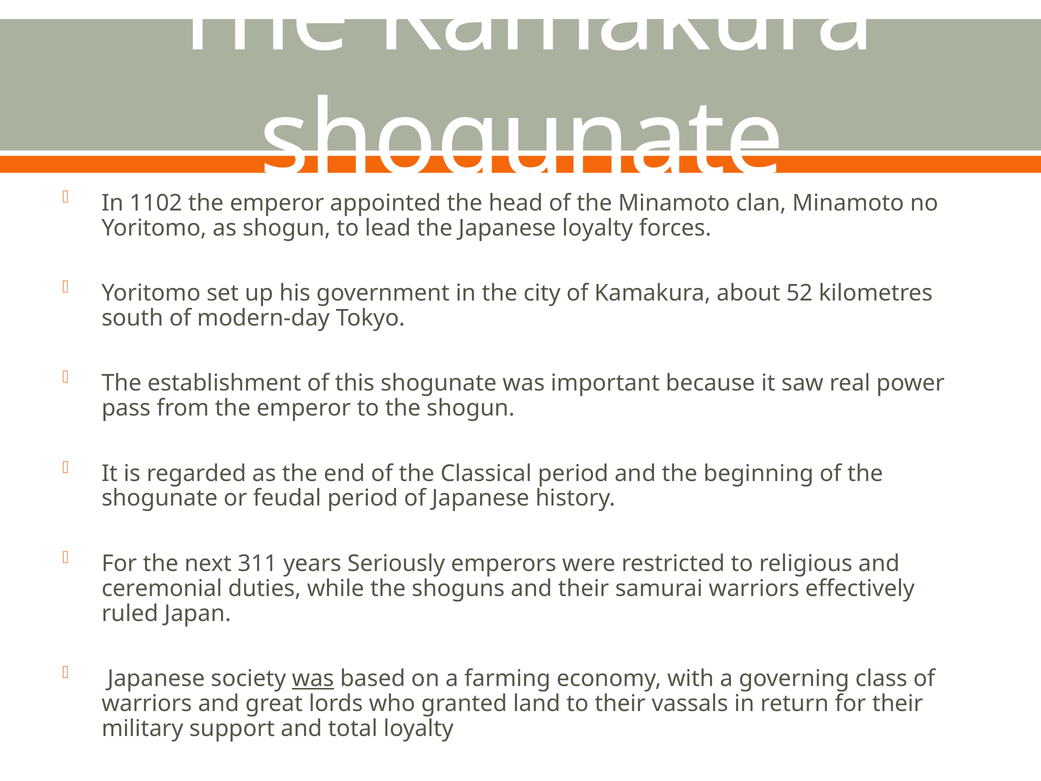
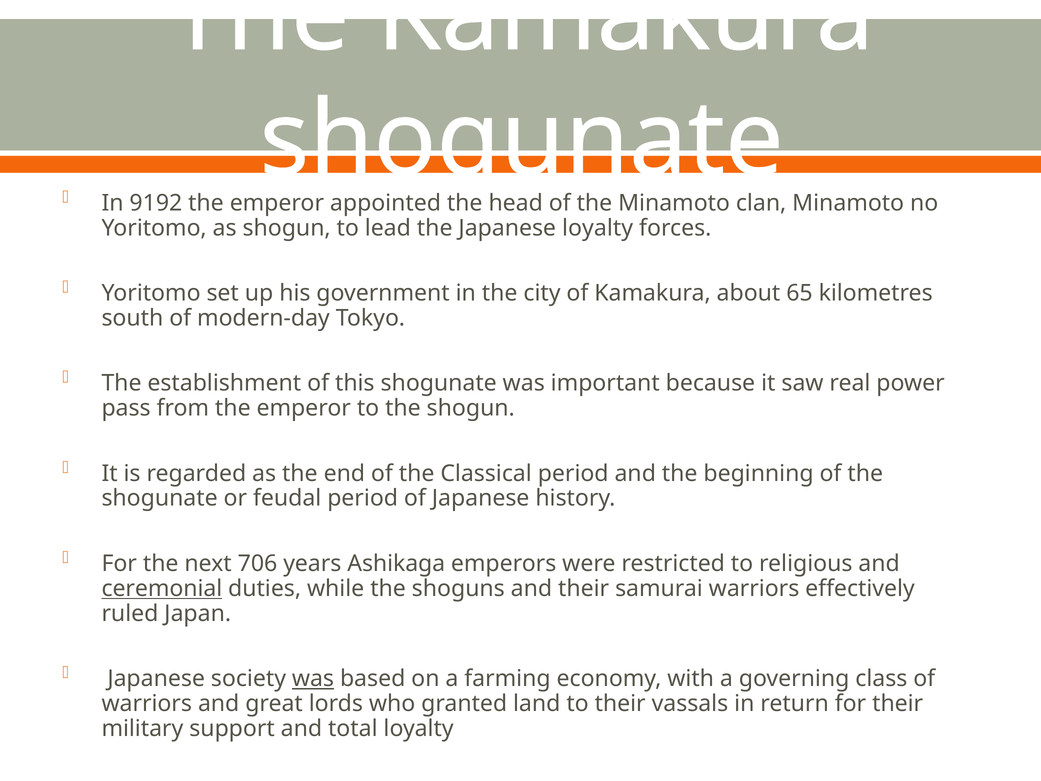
1102: 1102 -> 9192 (156, 203)
52: 52 -> 65 (799, 293)
311: 311 -> 706 (258, 563)
Seriously: Seriously -> Ashikaga (396, 563)
ceremonial underline: none -> present (162, 588)
